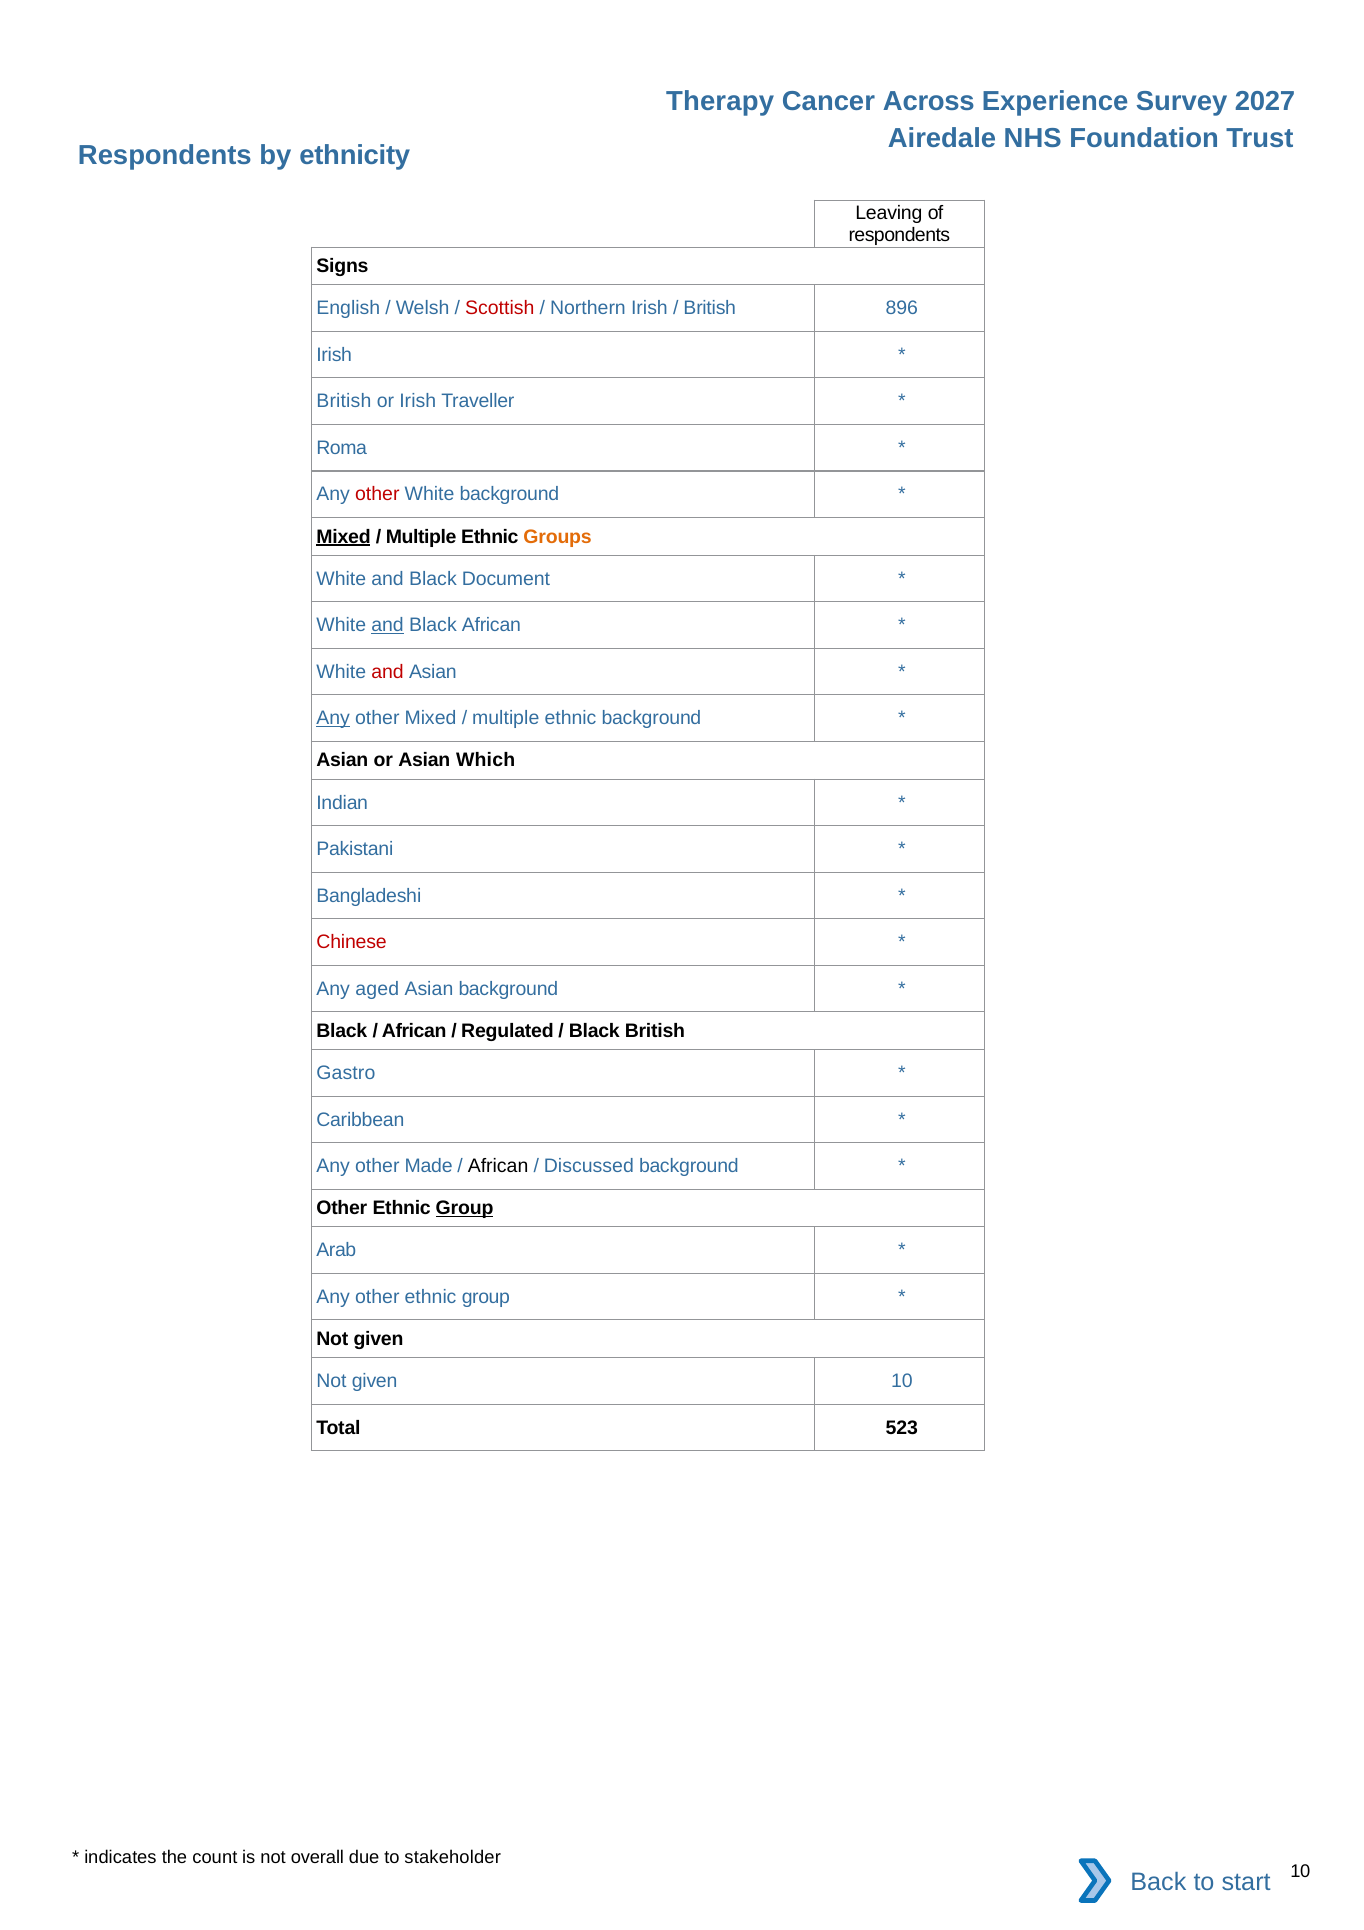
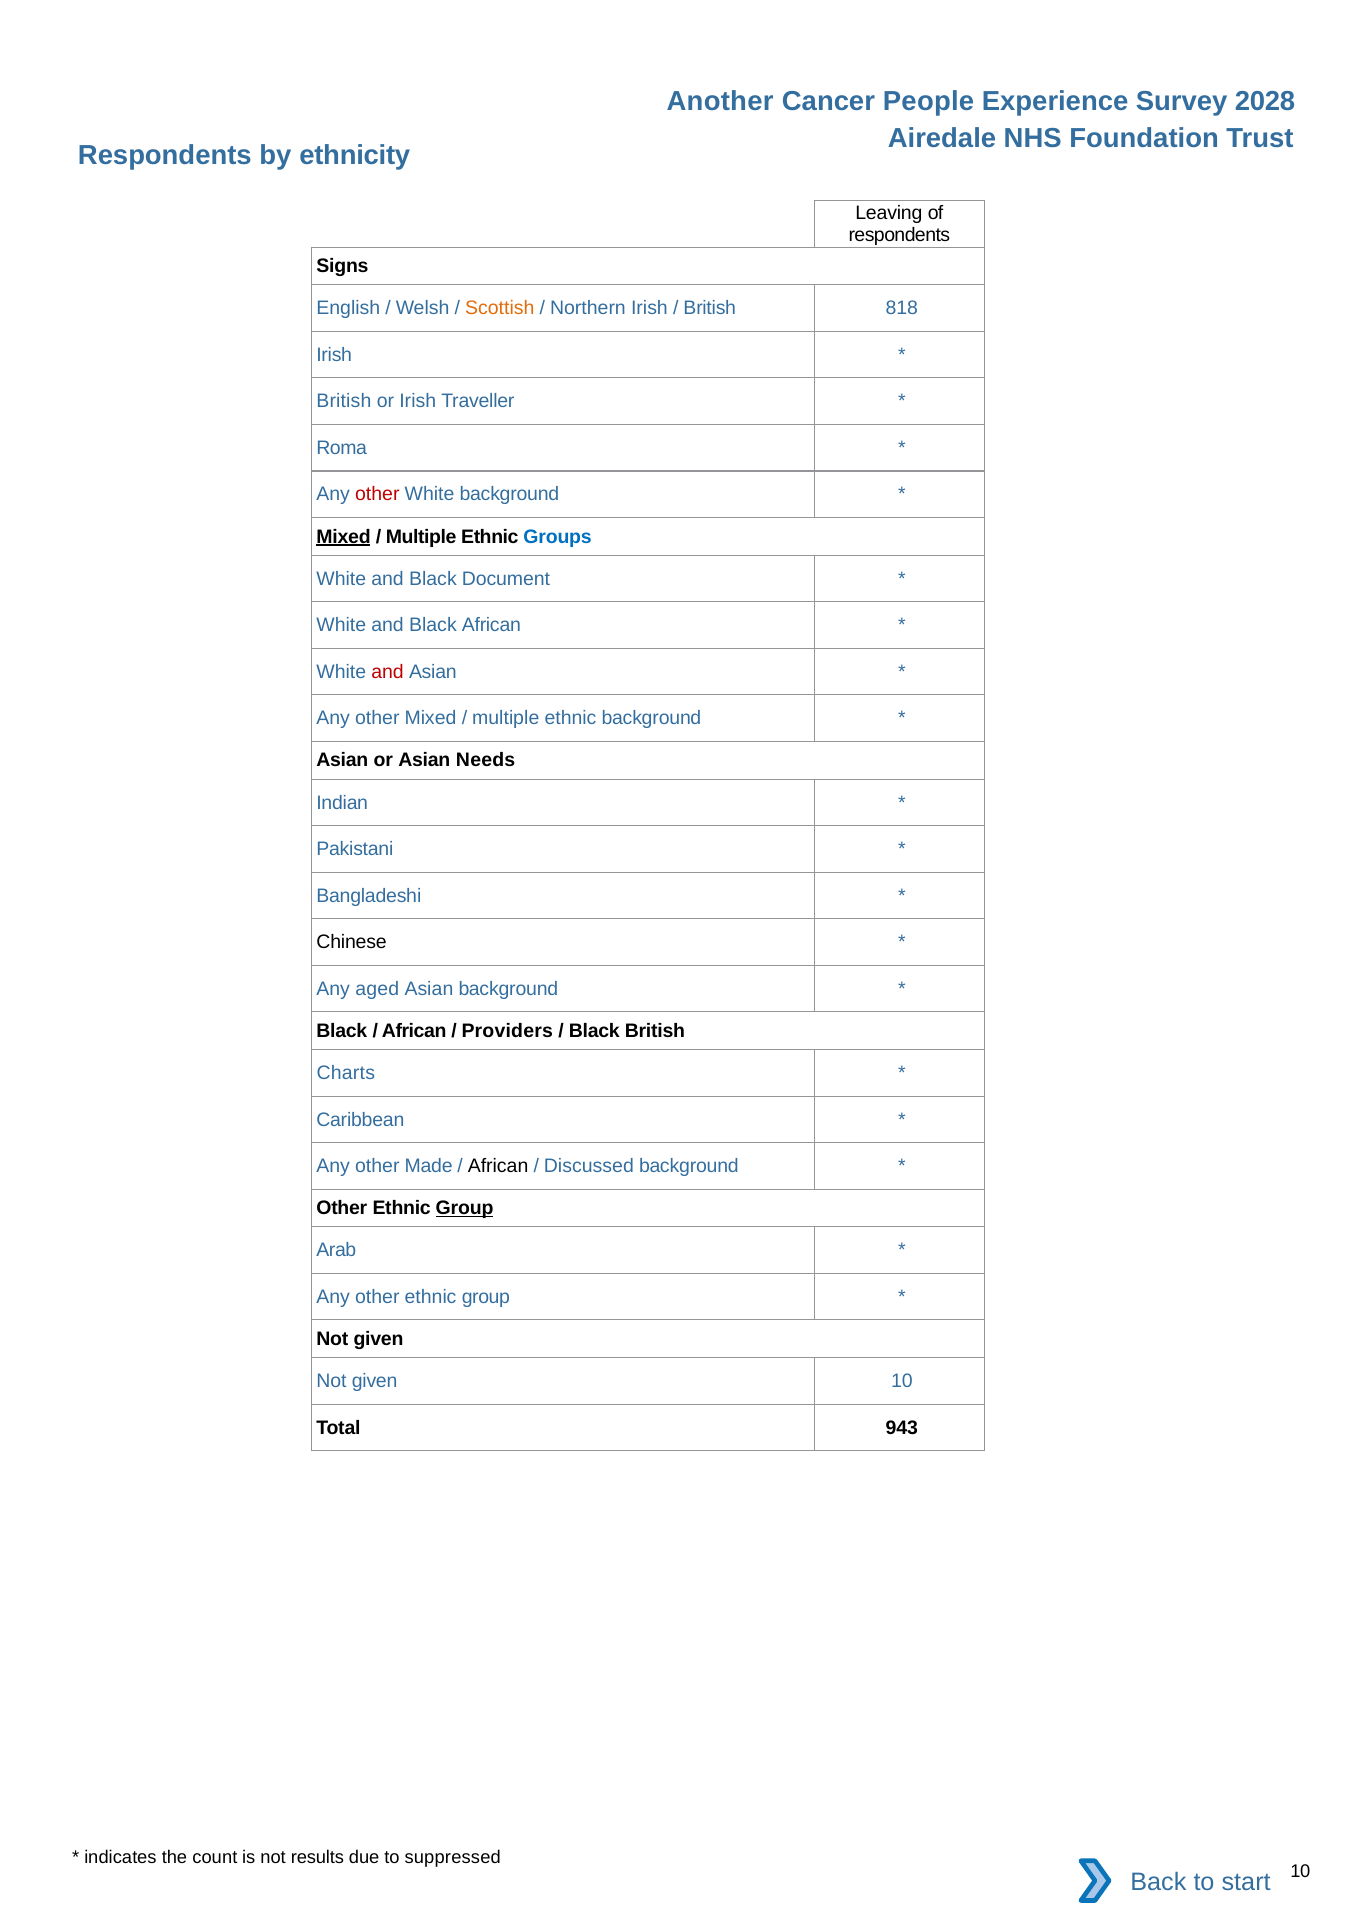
Therapy: Therapy -> Another (720, 102)
Across: Across -> People (929, 102)
2027: 2027 -> 2028 (1265, 102)
Scottish colour: red -> orange (500, 308)
896: 896 -> 818 (902, 308)
Groups colour: orange -> blue (558, 537)
and underline: present -> none (388, 625)
Any underline: present -> none (333, 719)
Which: Which -> Needs (486, 761)
Chinese colour: red -> black (352, 942)
Regulated: Regulated -> Providers (507, 1031)
Gastro: Gastro -> Charts (346, 1073)
523: 523 -> 943 (902, 1428)
overall: overall -> results (317, 1858)
stakeholder: stakeholder -> suppressed (453, 1858)
